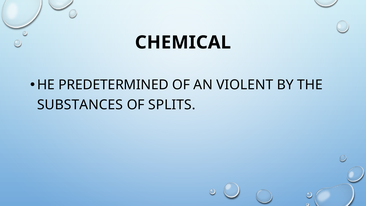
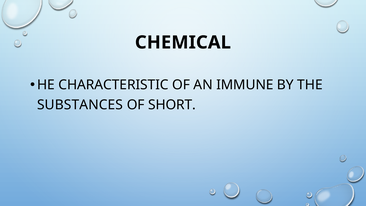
PREDETERMINED: PREDETERMINED -> CHARACTERISTIC (113, 85)
VIOLENT: VIOLENT -> IMMUNE (245, 85)
SPLITS: SPLITS -> SHORT (172, 105)
